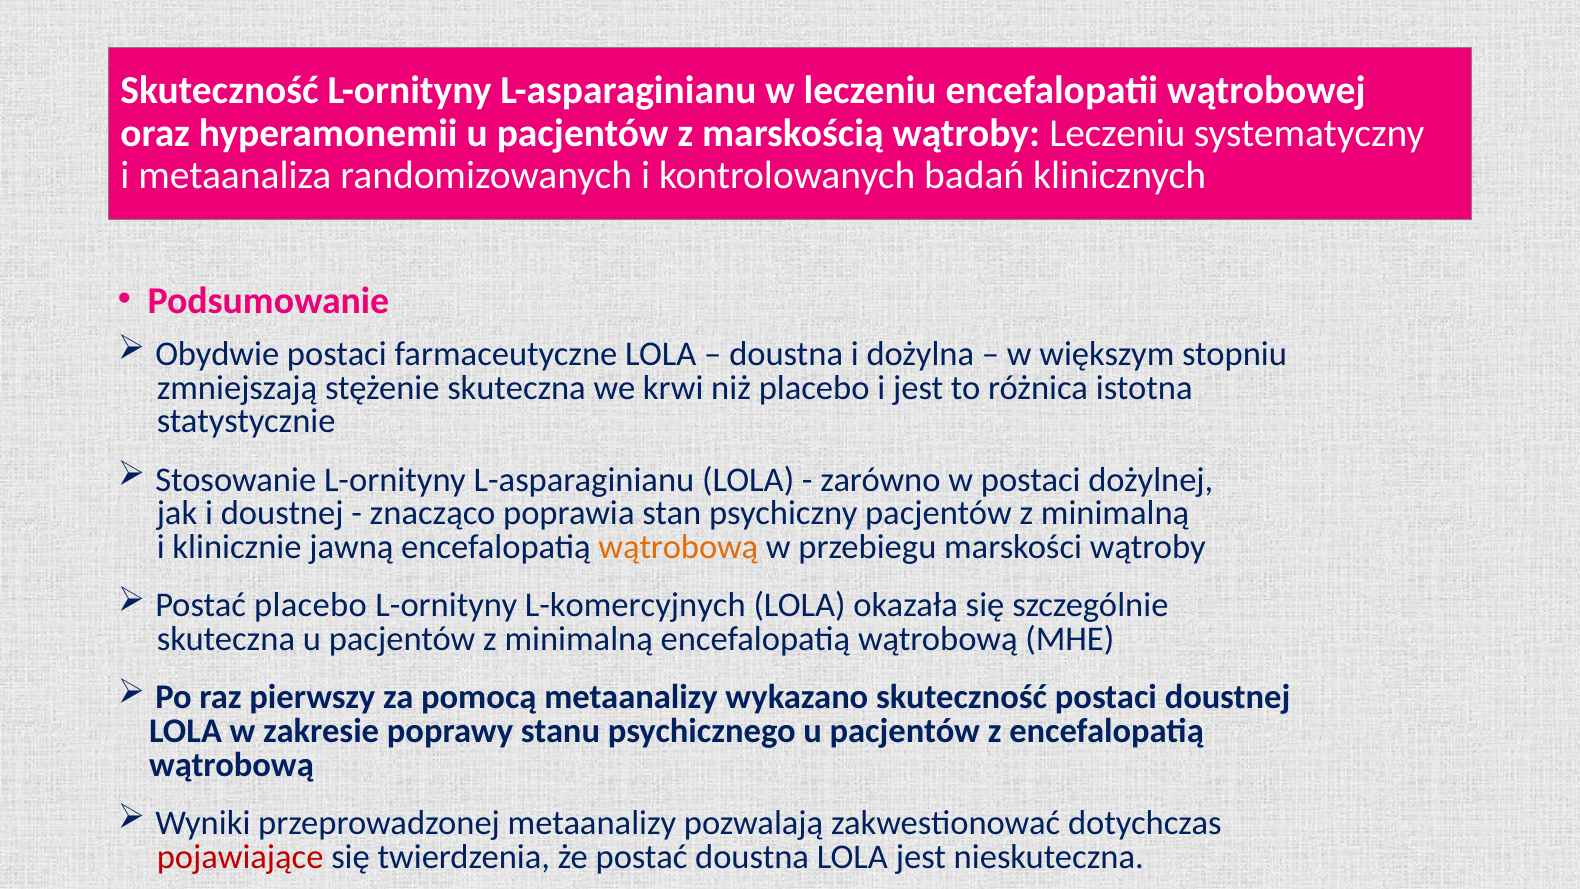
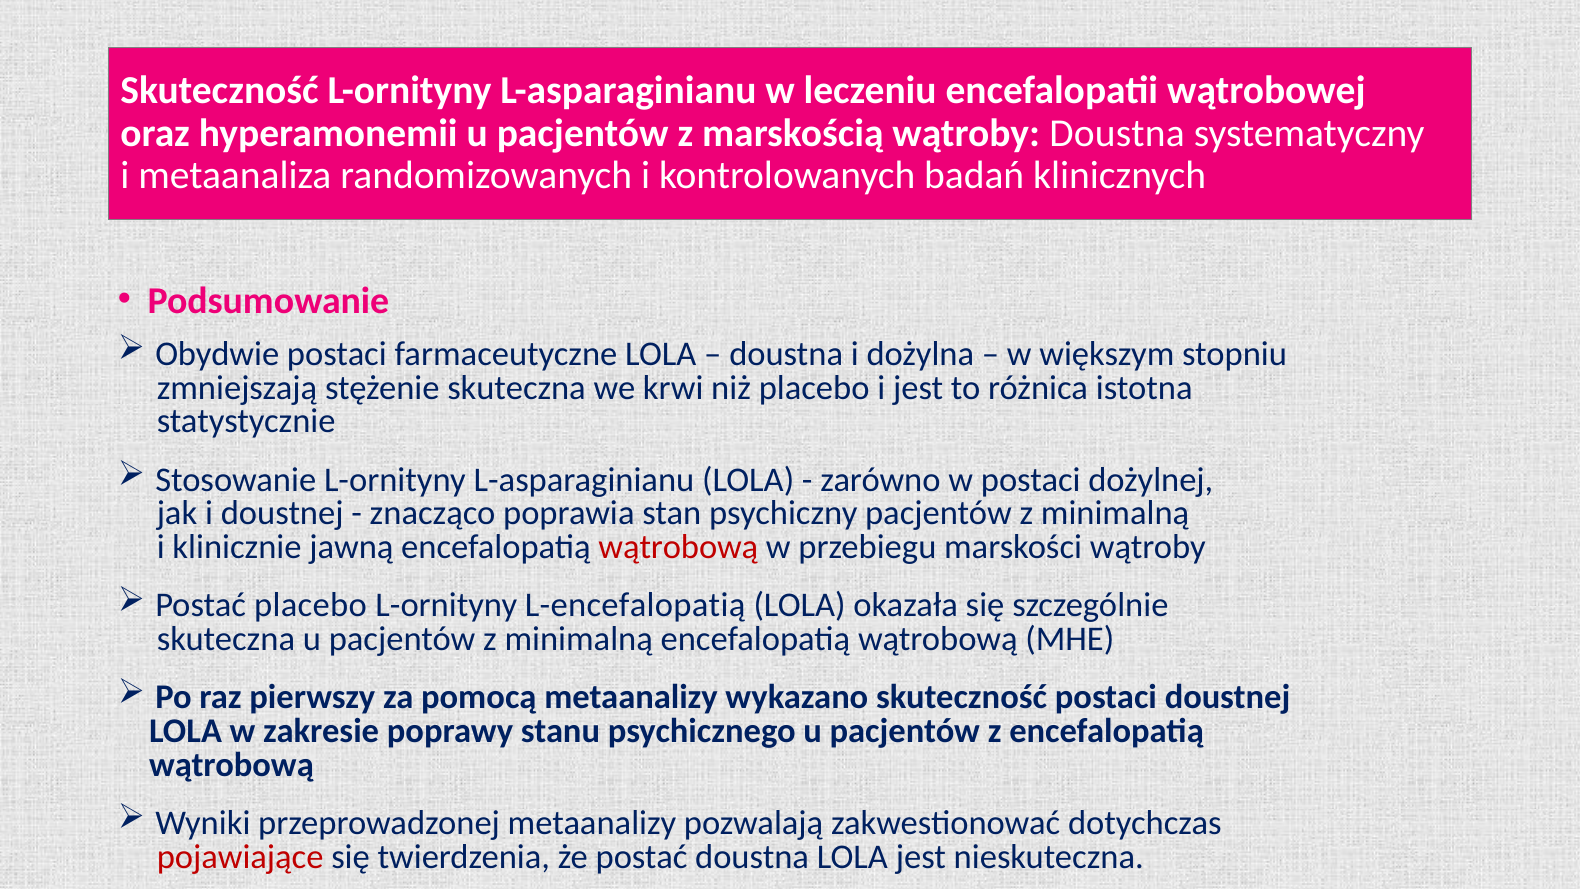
wątroby Leczeniu: Leczeniu -> Doustna (1117, 133)
wątrobową colour: orange -> red (678, 547)
L-komercyjnych: L-komercyjnych -> L-encefalopatią (635, 605)
